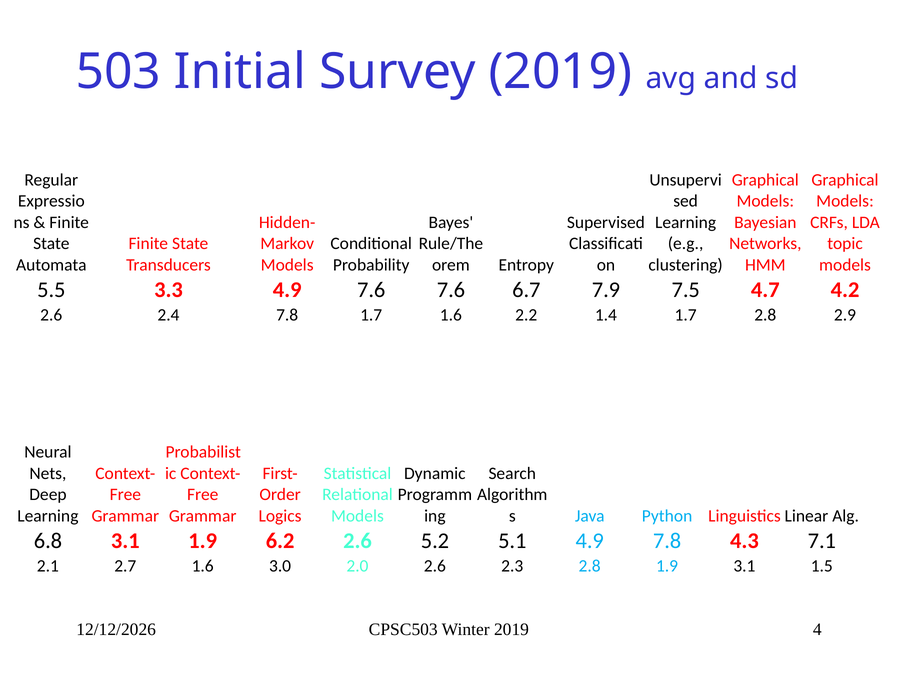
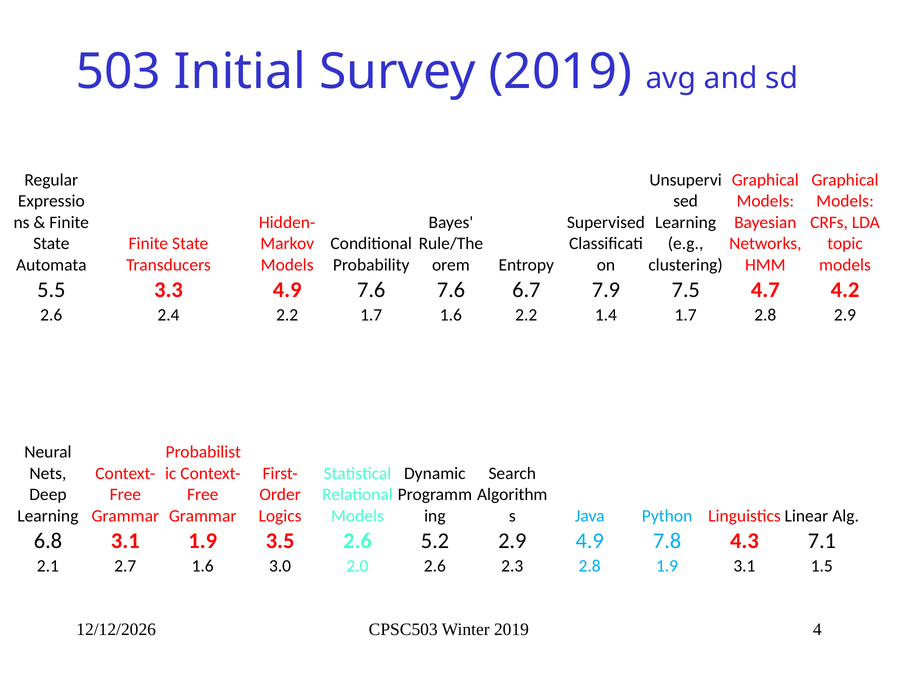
2.4 7.8: 7.8 -> 2.2 (287, 315)
6.2: 6.2 -> 3.5 (280, 541)
5.2 5.1: 5.1 -> 2.9 (512, 541)
